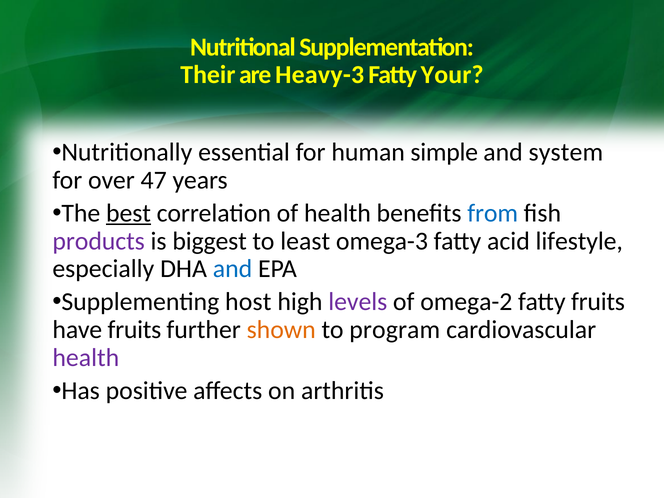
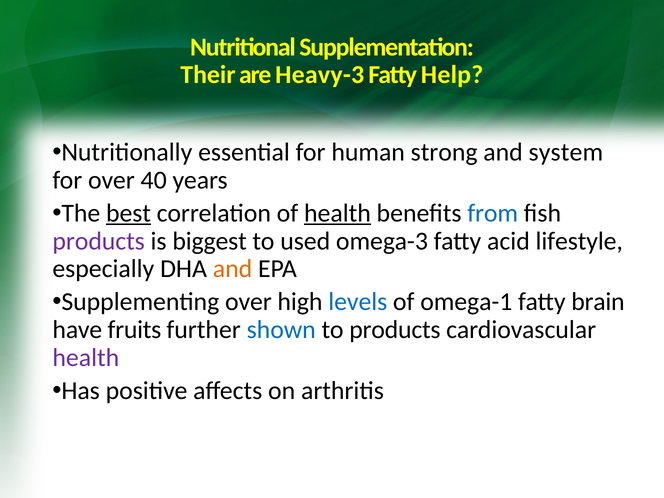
Your: Your -> Help (452, 75)
simple: simple -> strong (444, 152)
47: 47 -> 40 (154, 180)
health underline: none -> present (337, 213)
least: least -> used (305, 241)
and colour: blue -> orange (233, 269)
Supplementing host: host -> over (248, 302)
levels colour: purple -> blue (358, 302)
omega-2: omega-2 -> omega-1 (466, 302)
fatty fruits: fruits -> brain (598, 302)
shown colour: orange -> blue (281, 330)
to program: program -> products (395, 330)
